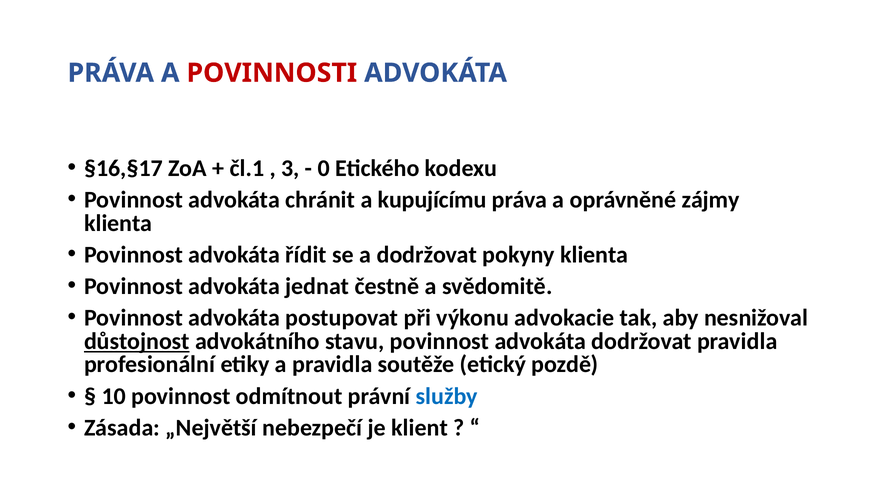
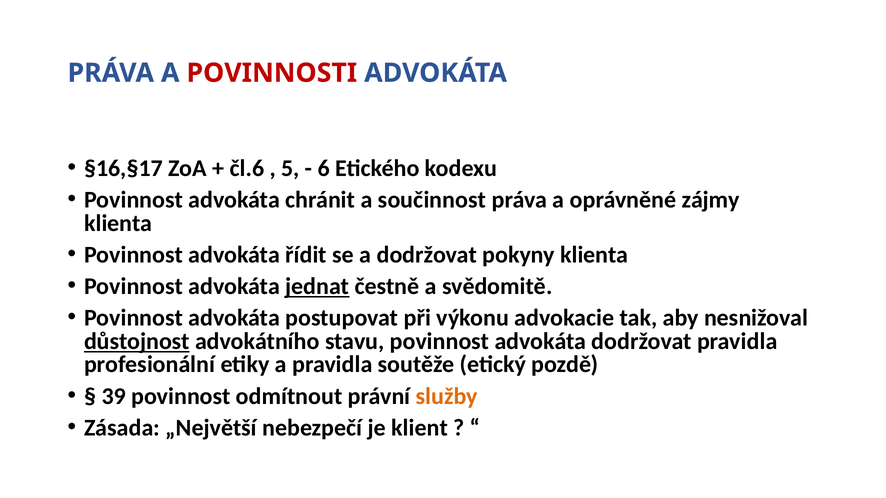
čl.1: čl.1 -> čl.6 (247, 169)
3: 3 -> 5 (290, 169)
0: 0 -> 6 (324, 169)
kupujícímu: kupujícímu -> součinnost (432, 200)
jednat underline: none -> present (317, 287)
10: 10 -> 39 (114, 396)
služby colour: blue -> orange (447, 396)
